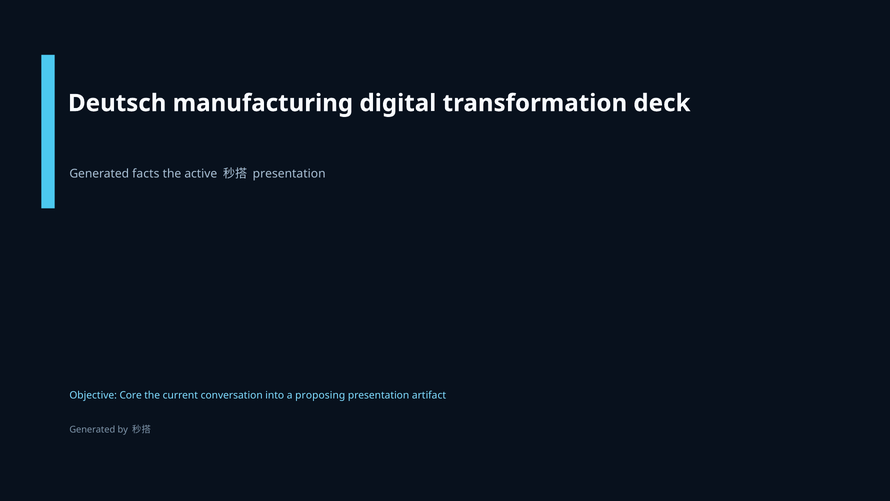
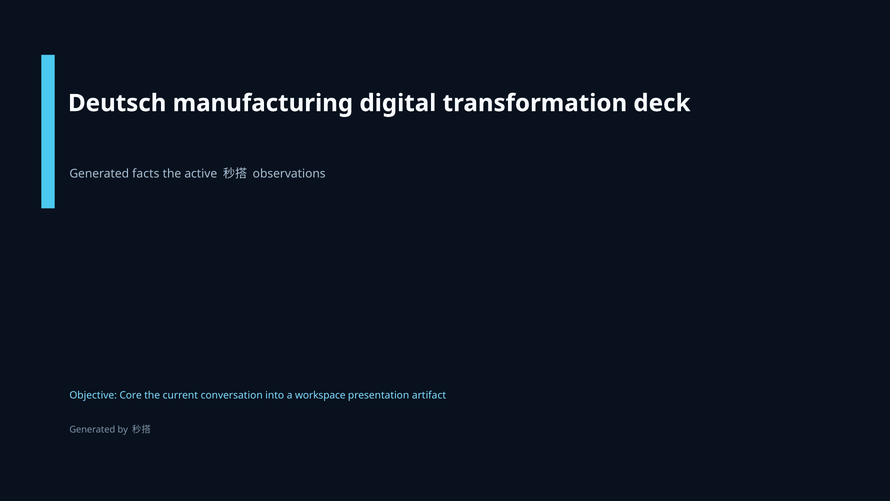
presentation: presentation -> observations (289, 174)
proposing: proposing -> workspace (320, 395)
